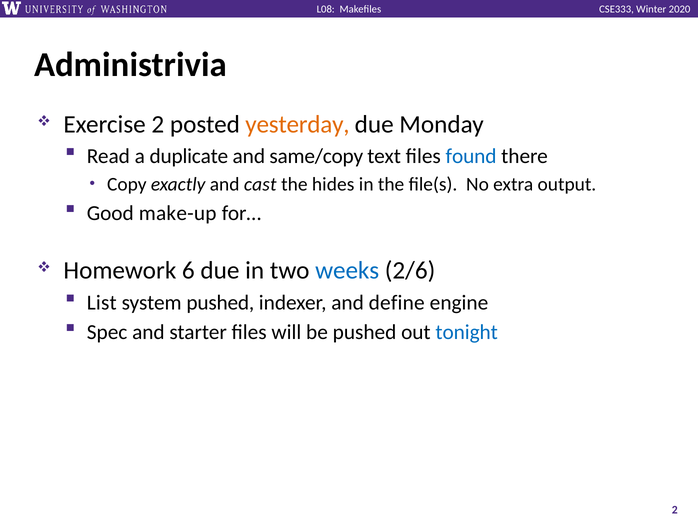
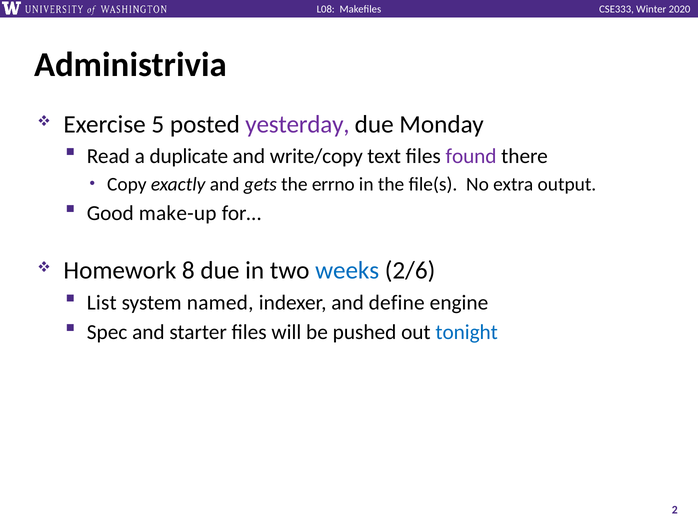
Exercise 2: 2 -> 5 (158, 124)
yesterday colour: orange -> purple (297, 124)
same/copy: same/copy -> write/copy (316, 156)
found colour: blue -> purple (471, 156)
cast: cast -> gets (260, 184)
hides: hides -> errno (333, 184)
6: 6 -> 8 (188, 271)
system pushed: pushed -> named (220, 303)
